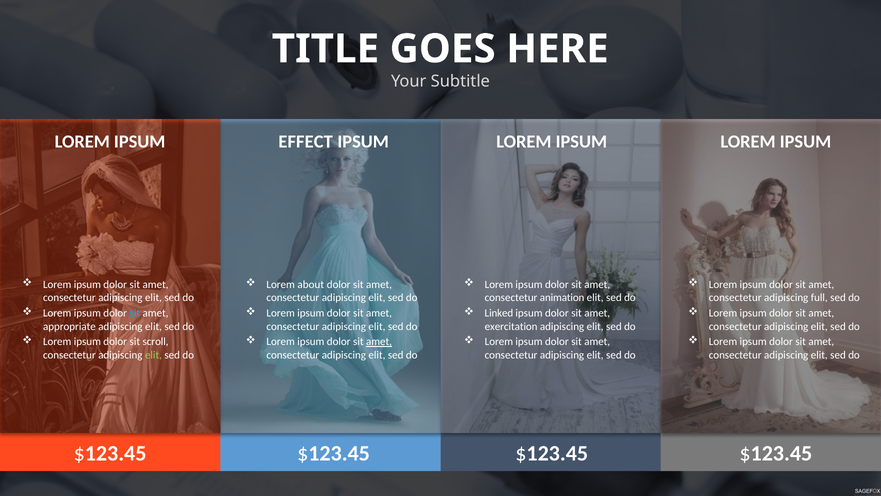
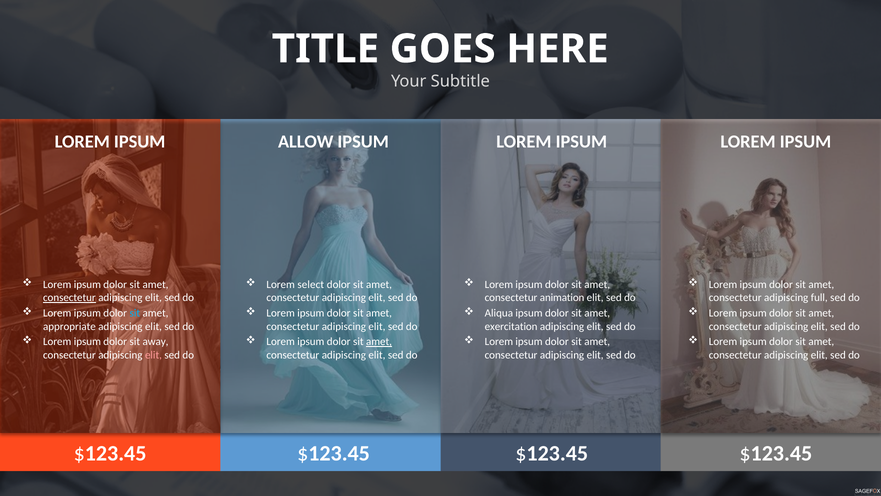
EFFECT: EFFECT -> ALLOW (306, 142)
about: about -> select (311, 284)
consectetur underline: none -> present (69, 297)
Linked: Linked -> Aliqua (499, 313)
scroll: scroll -> away (156, 342)
elit colour: light green -> pink (153, 355)
